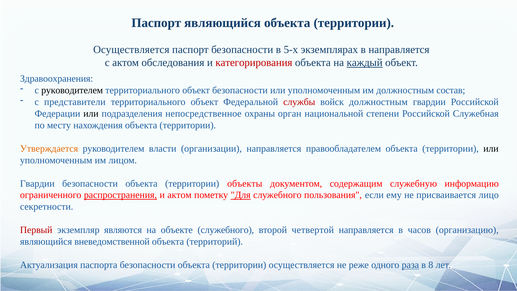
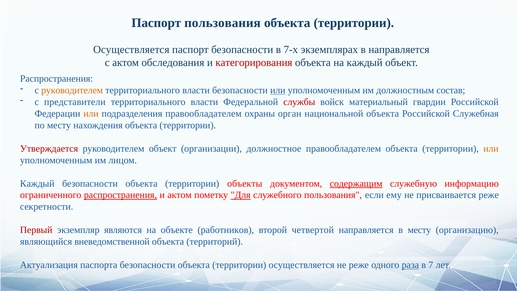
Паспорт являющийся: являющийся -> пользования (222, 23)
5-х: 5-х -> 7-х (291, 50)
каждый underline: present -> none (365, 63)
Здравоохранения: Здравоохранения -> Распространения (57, 79)
руководителем colour: black -> orange (72, 90)
объект: объект -> власти (196, 90)
или underline: none -> present (278, 90)
объект: объект -> власти (204, 102)
войск должностным: должностным -> материальный (378, 102)
или colour: black -> orange (91, 114)
подразделения непосредственное: непосредственное -> правообладателем (203, 114)
национальной степени: степени -> объекта (383, 114)
Утверждается colour: orange -> red (49, 148)
руководителем власти: власти -> объект (163, 148)
организации направляется: направляется -> должностное (274, 148)
или colour: black -> orange (491, 148)
Гвардии: Гвардии -> Каждый (37, 183)
содержащим underline: none -> present (356, 183)
присваивается лицо: лицо -> реже (489, 195)
объекте служебного: служебного -> работников (226, 230)
в часов: часов -> месту (419, 230)
8: 8 -> 7 (431, 265)
